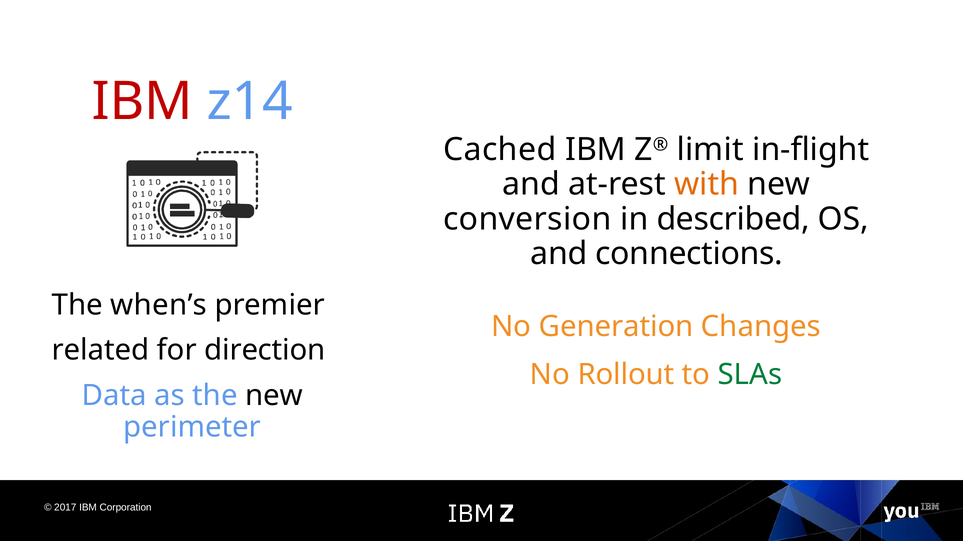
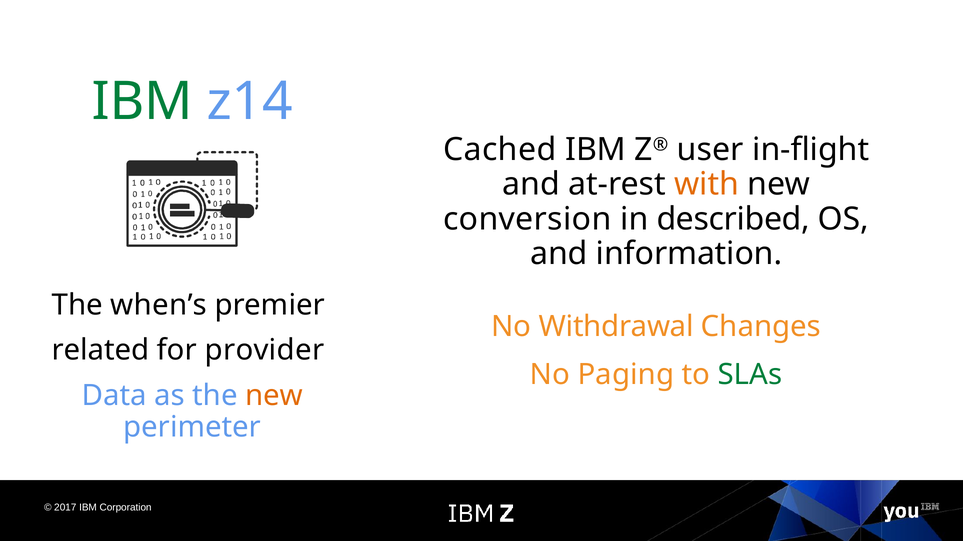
IBM colour: red -> green (142, 102)
limit: limit -> user (710, 150)
connections: connections -> information (689, 254)
Generation: Generation -> Withdrawal (616, 327)
direction: direction -> provider (265, 351)
Rollout: Rollout -> Paging (626, 375)
new colour: black -> orange (274, 396)
